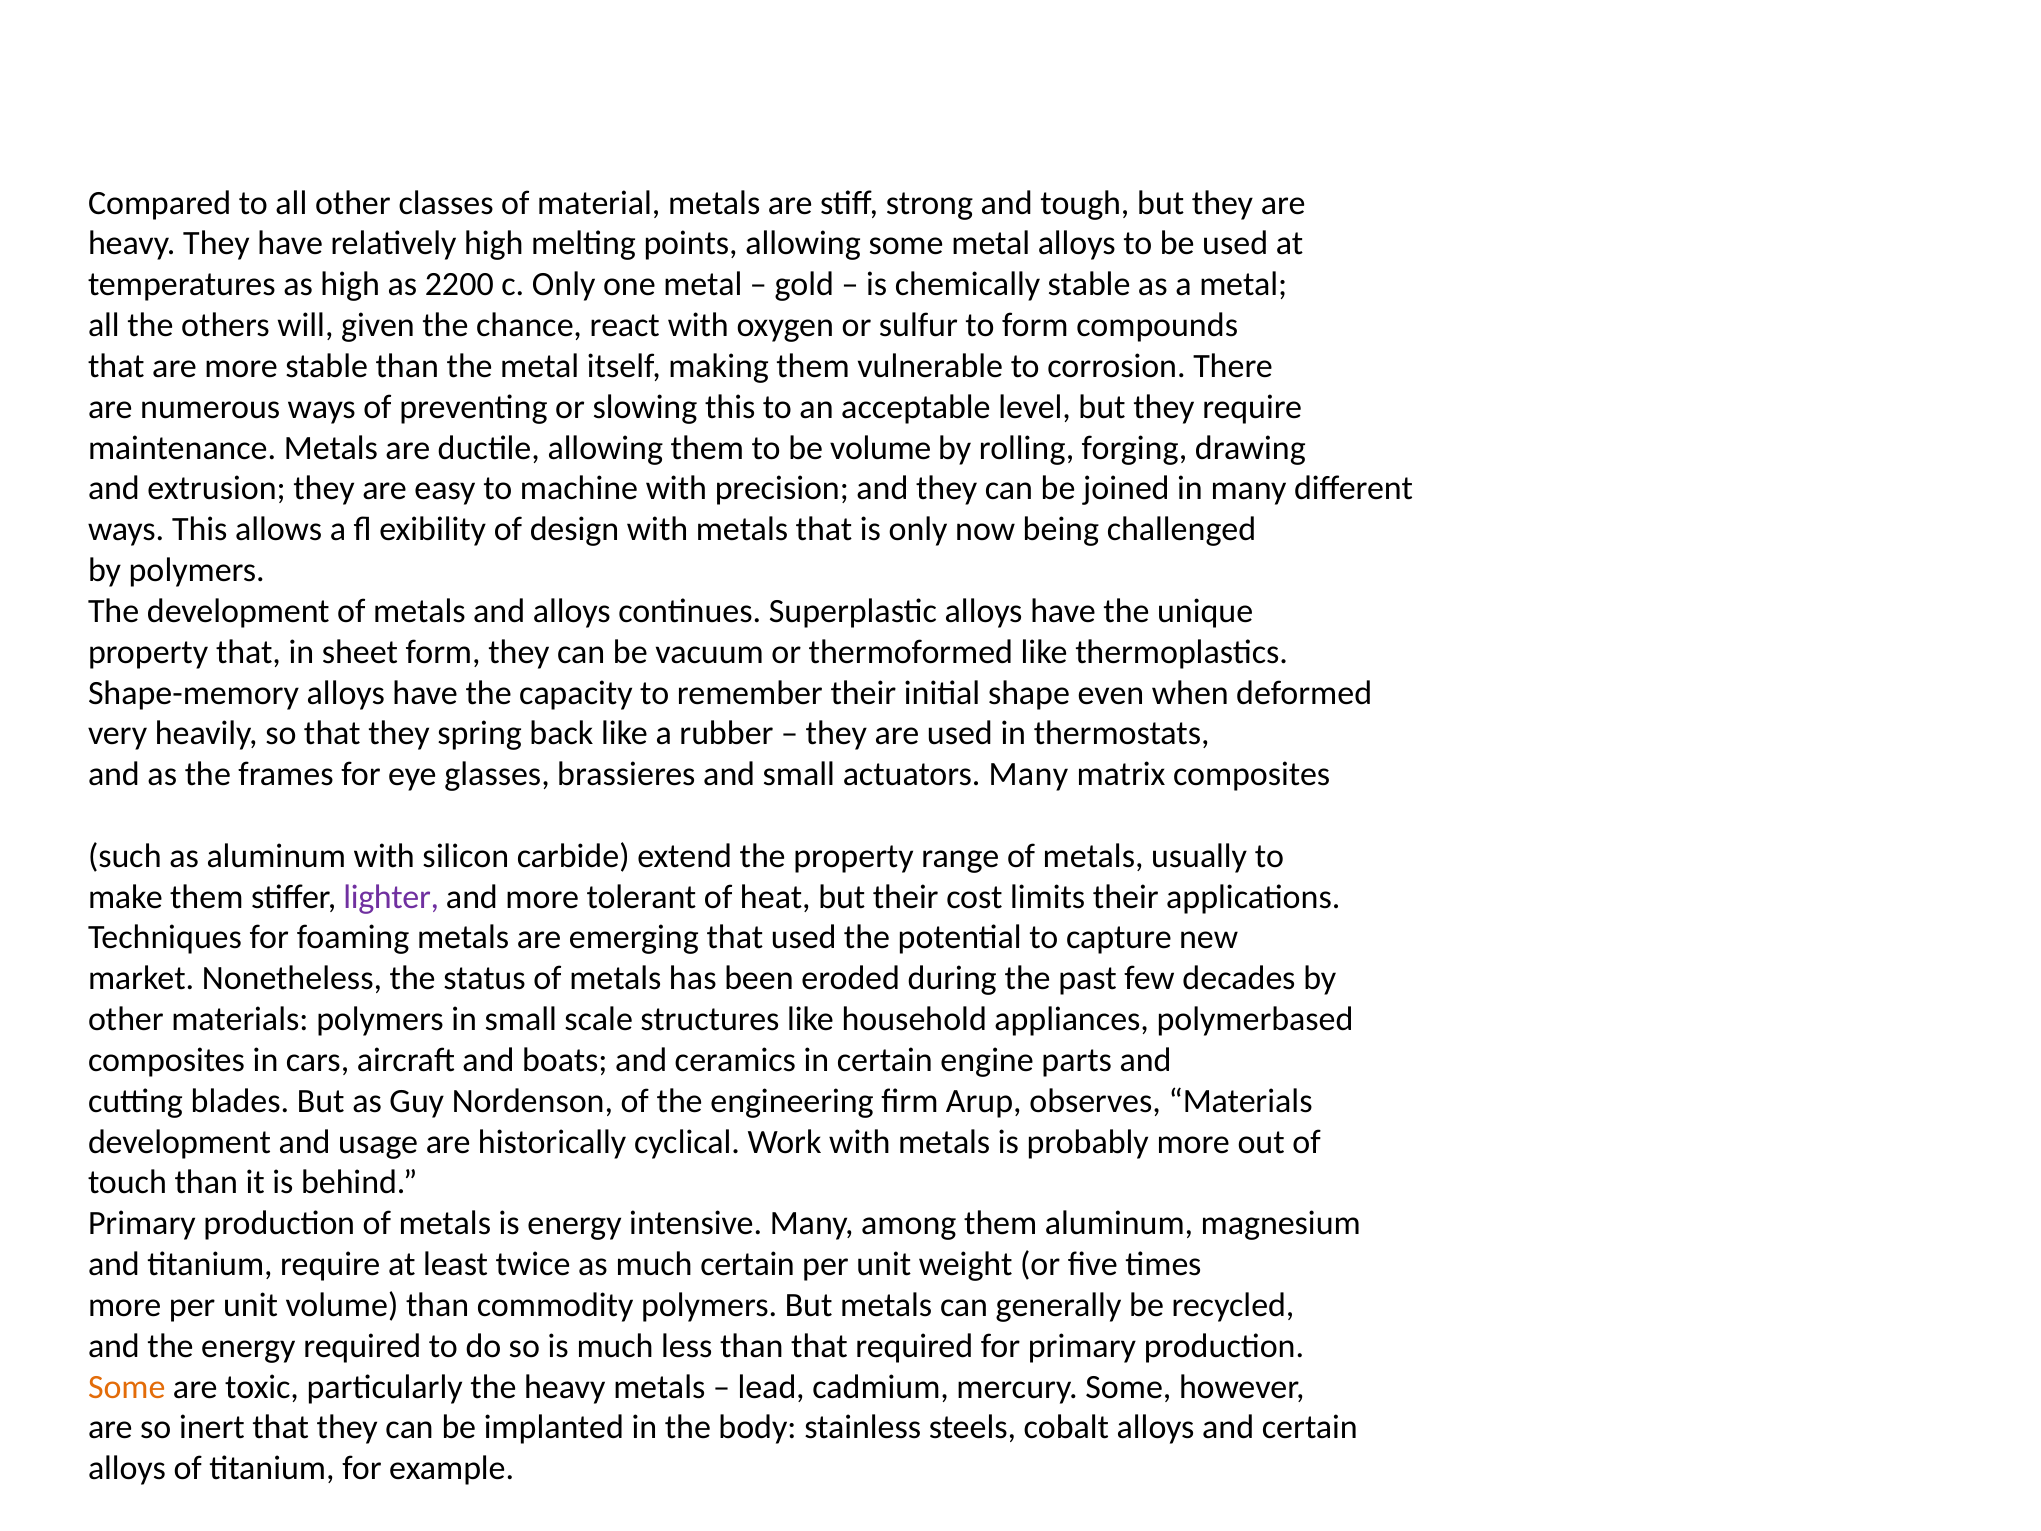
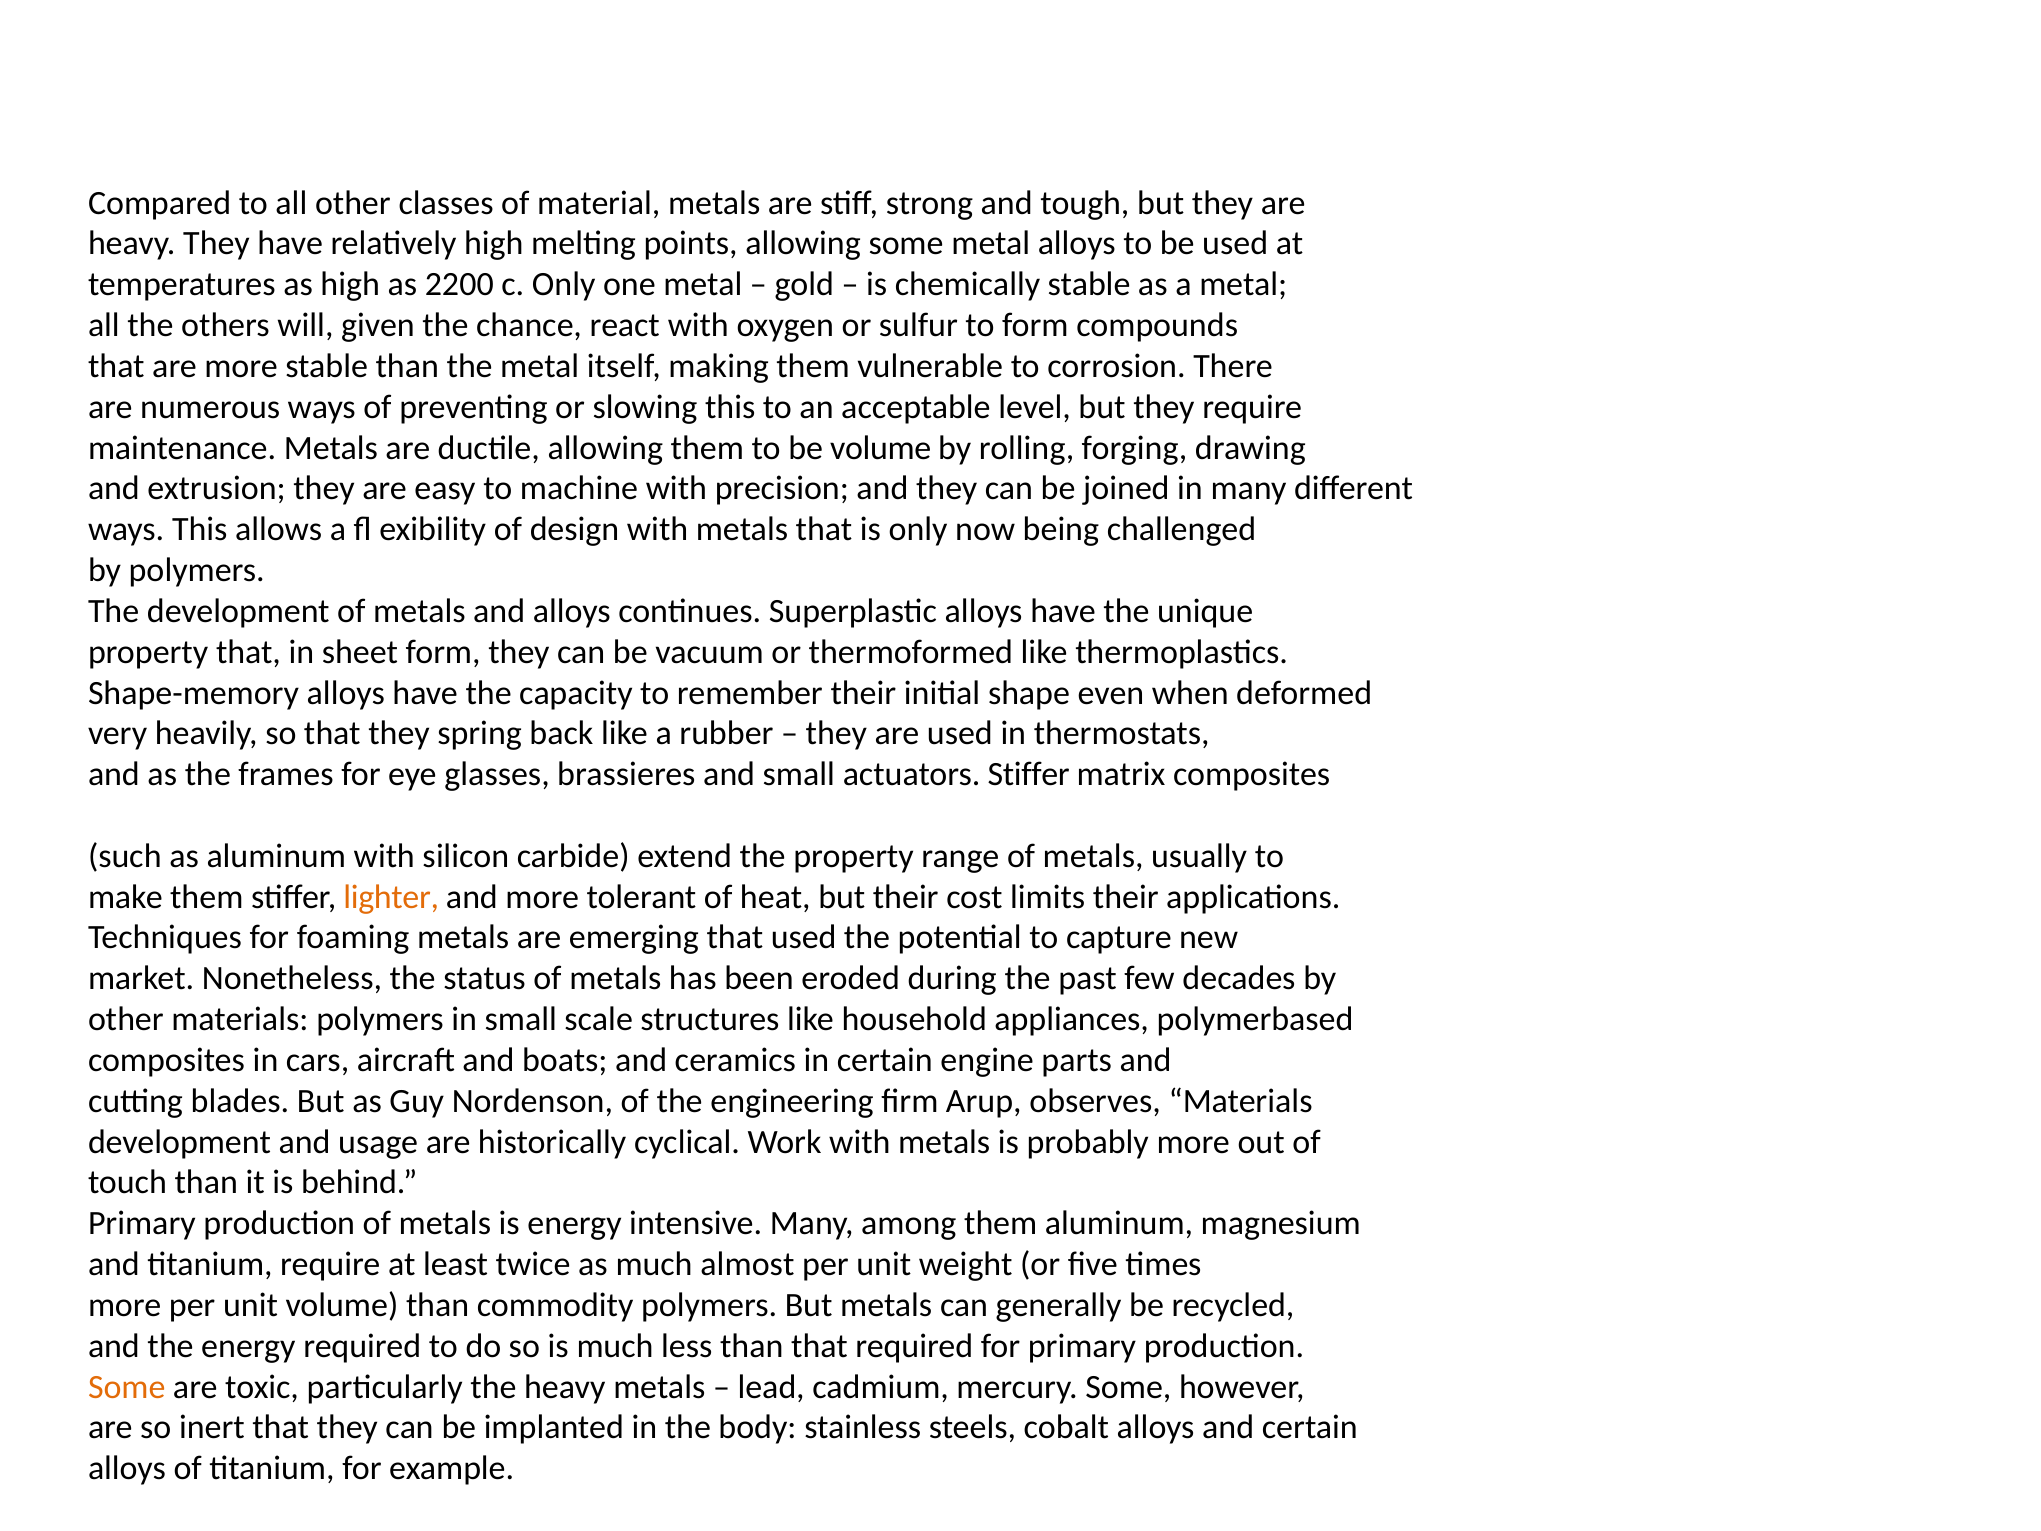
actuators Many: Many -> Stiffer (1029, 774)
lighter colour: purple -> orange (391, 897)
much certain: certain -> almost (747, 1264)
